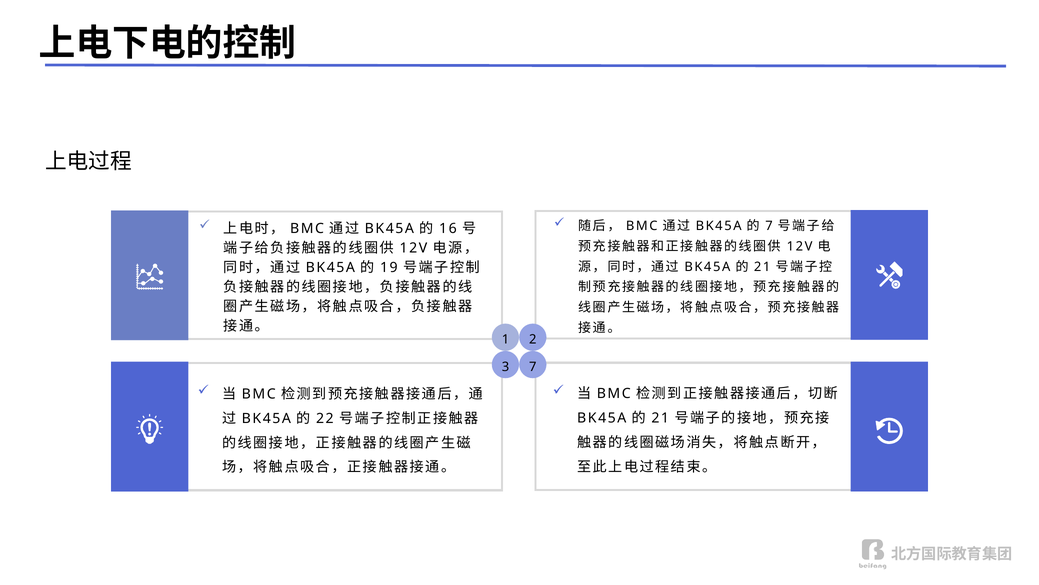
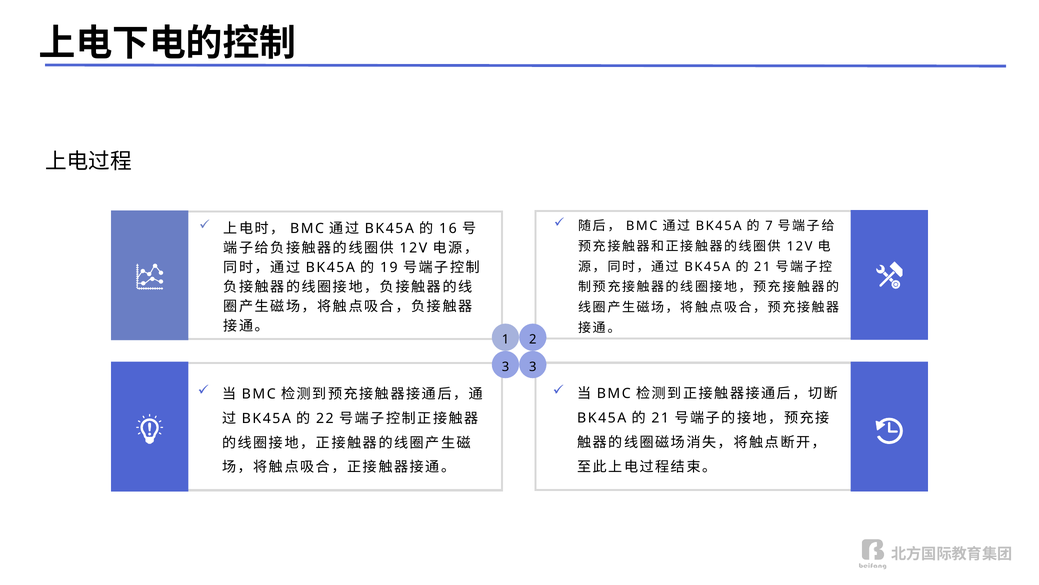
3 7: 7 -> 3 (533, 367)
